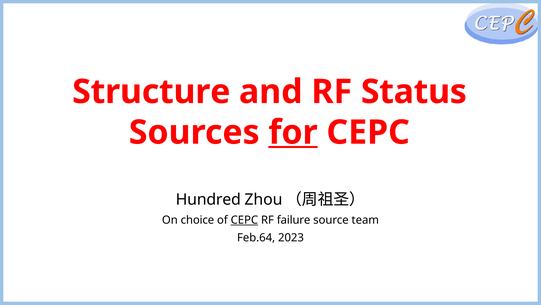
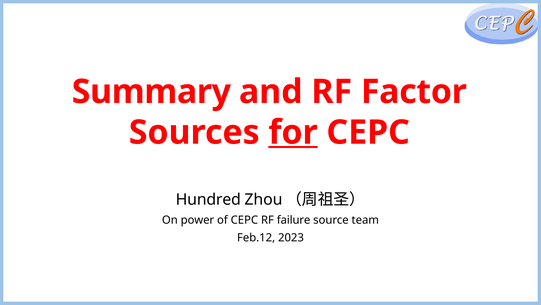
Structure: Structure -> Summary (151, 92)
Status: Status -> Factor (414, 92)
choice: choice -> power (197, 220)
CEPC underline: present -> none (244, 220)
Feb.64: Feb.64 -> Feb.12 (256, 237)
